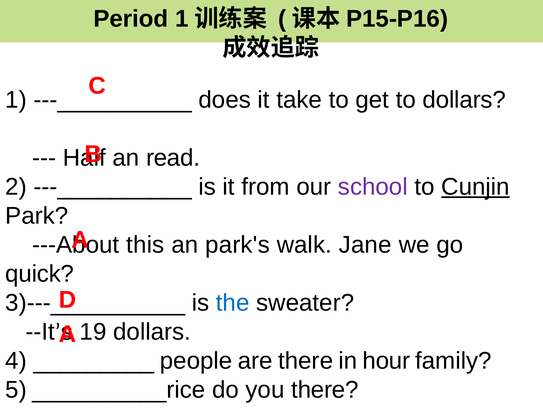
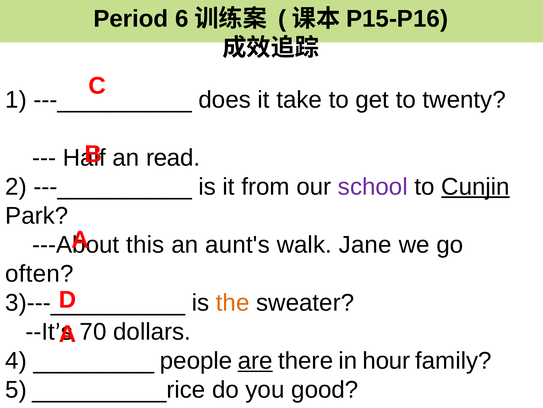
Period 1: 1 -> 6 (182, 19)
to dollars: dollars -> twenty (464, 100)
park's: park's -> aunt's (237, 244)
quick: quick -> often (39, 273)
the colour: blue -> orange (233, 302)
19: 19 -> 70 (93, 331)
are underline: none -> present (255, 360)
you there: there -> good (325, 389)
